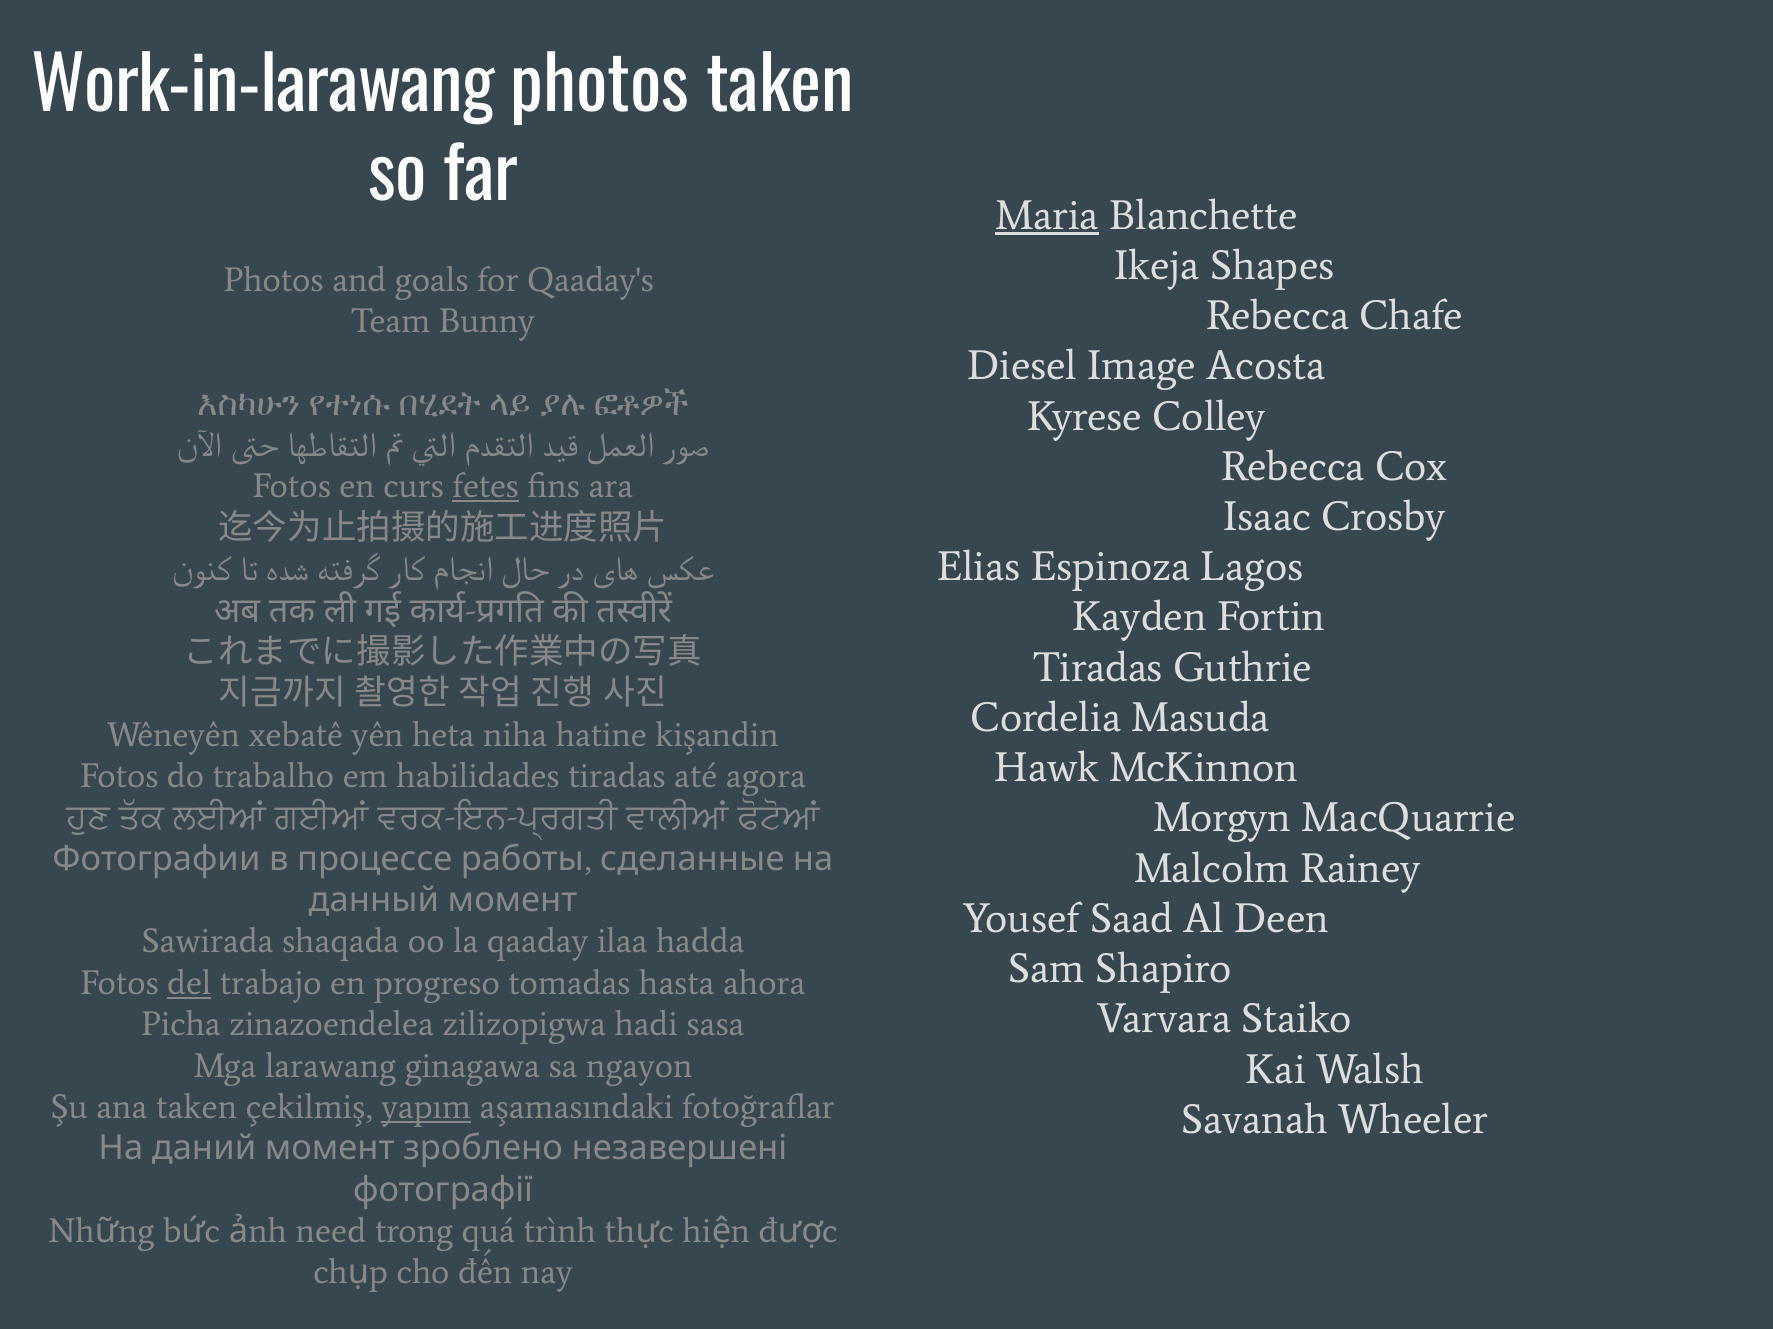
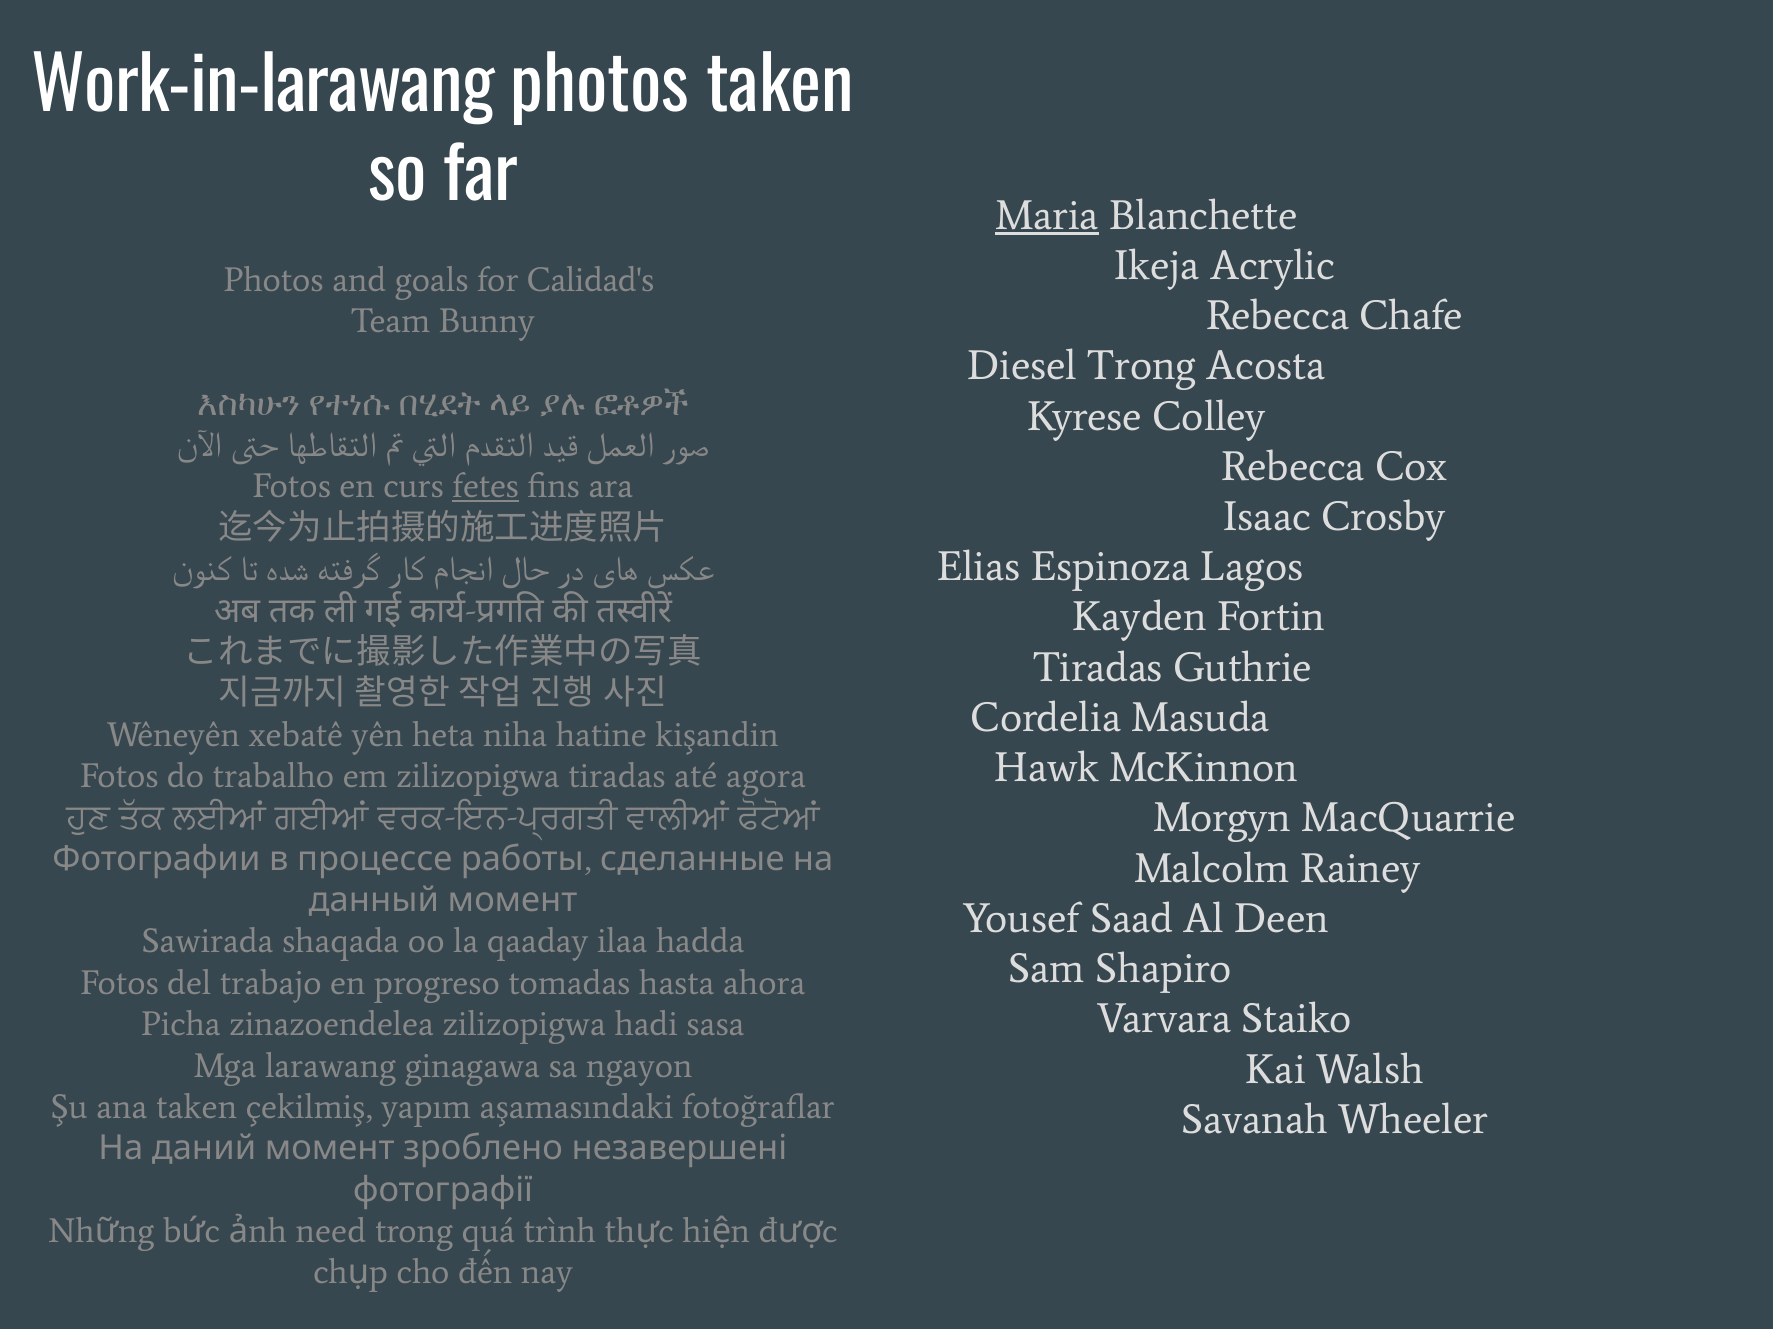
Shapes: Shapes -> Acrylic (1273, 266)
Qaaday's: Qaaday's -> Calidad's (591, 280)
Diesel Image: Image -> Trong (1142, 366)
em habilidades: habilidades -> zilizopigwa (478, 777)
del underline: present -> none (189, 984)
yapım underline: present -> none (426, 1108)
